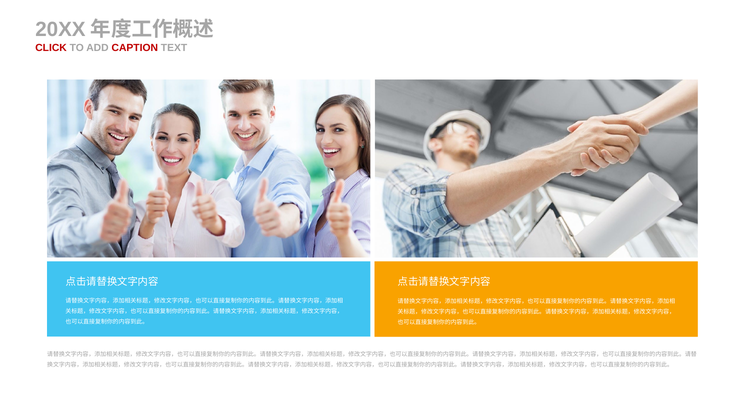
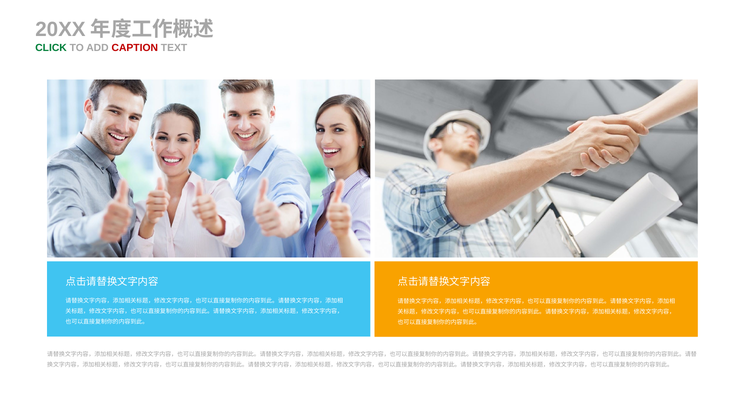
CLICK colour: red -> green (51, 48)
